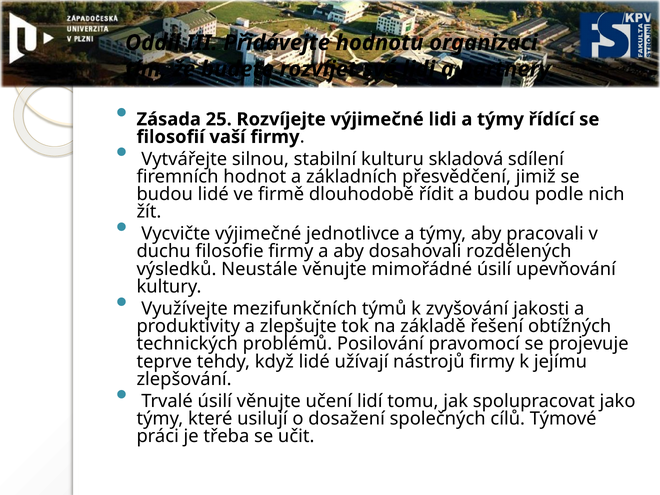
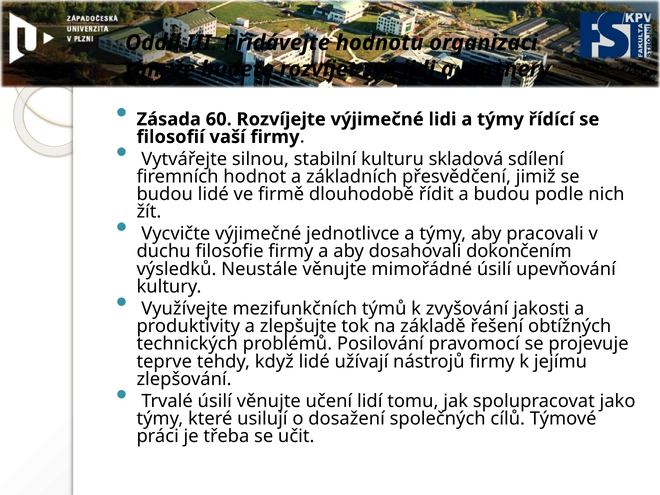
25: 25 -> 60 (219, 119)
rozdělených: rozdělených -> dokončením (519, 251)
